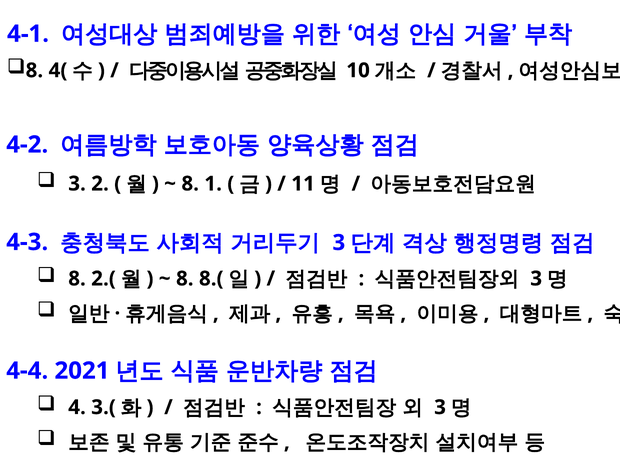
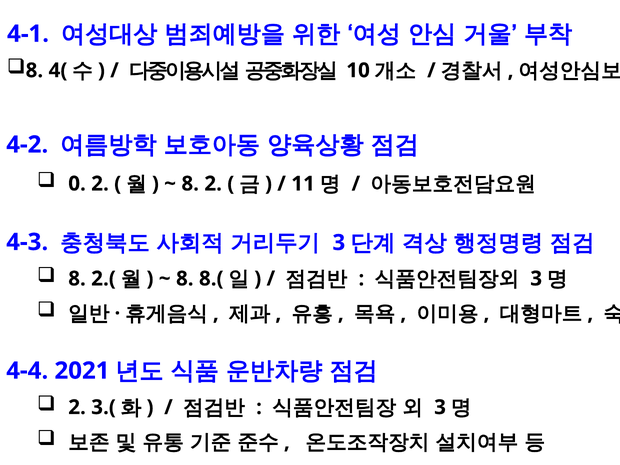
3: 3 -> 0 (77, 184)
8 1: 1 -> 2 (213, 184)
4: 4 -> 2 (77, 407)
